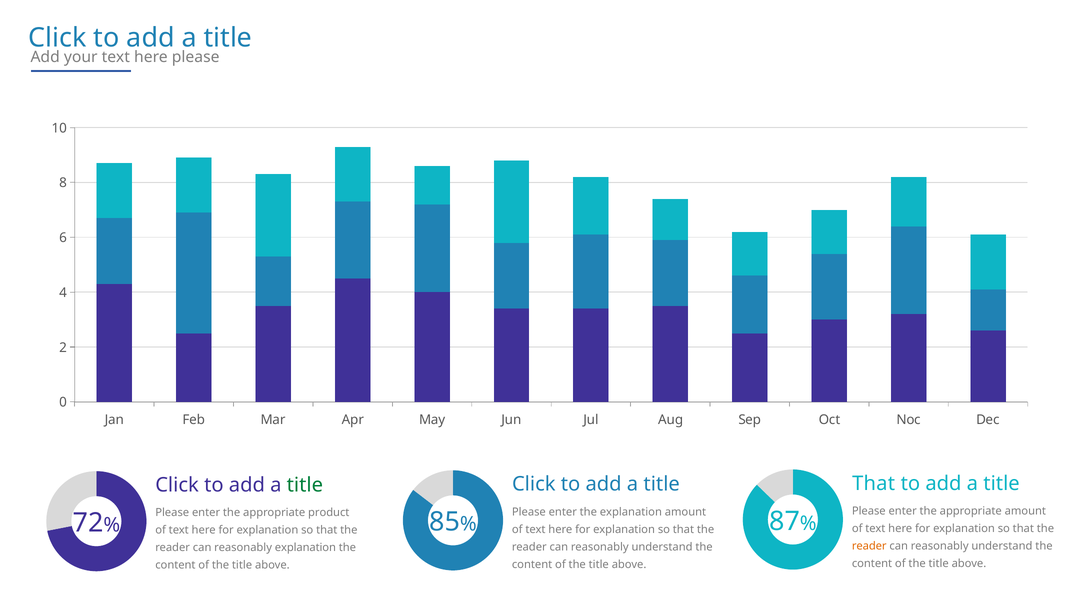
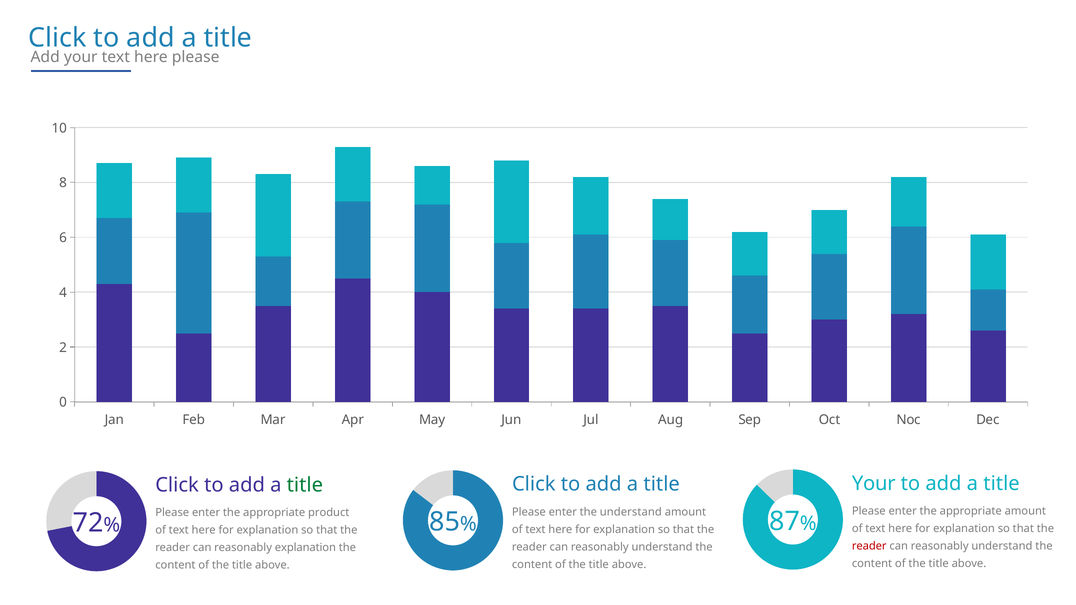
That: That -> Your (874, 484)
the explanation: explanation -> understand (631, 512)
reader colour: orange -> red (869, 546)
